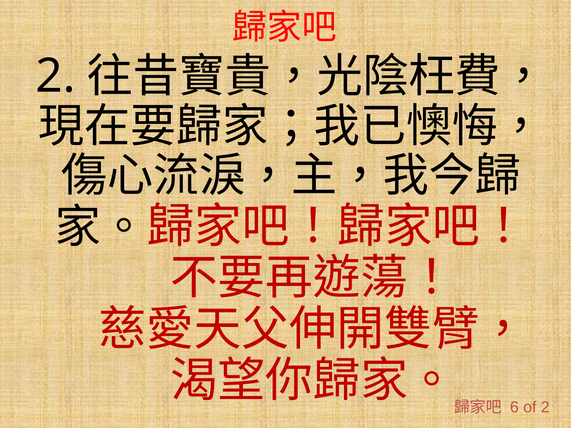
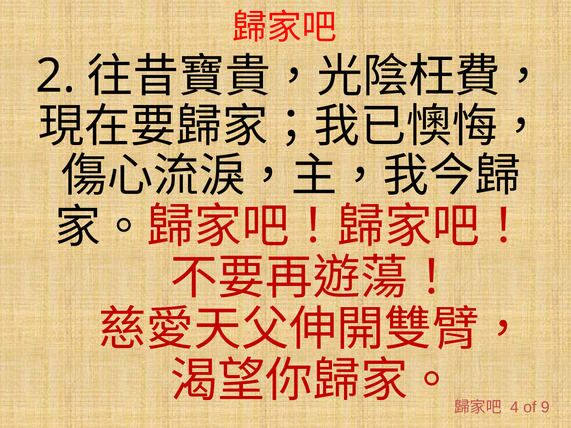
6: 6 -> 4 (514, 407)
of 2: 2 -> 9 (545, 407)
